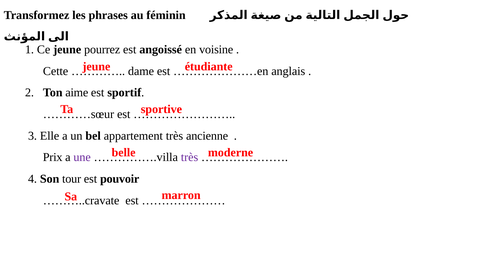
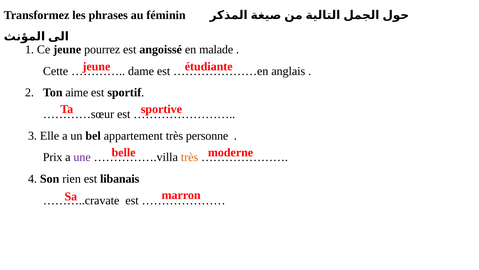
voisine: voisine -> malade (216, 49)
ancienne: ancienne -> personne (207, 135)
très colour: purple -> orange (190, 157)
tour: tour -> rien (72, 179)
pouvoir: pouvoir -> libanais (120, 179)
